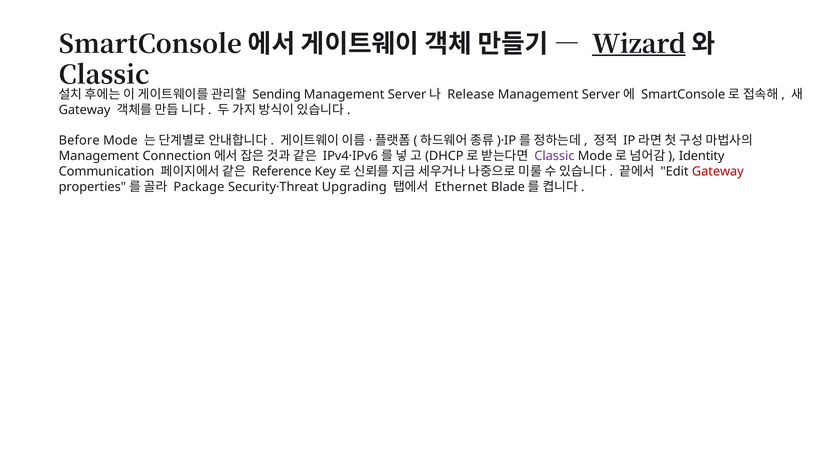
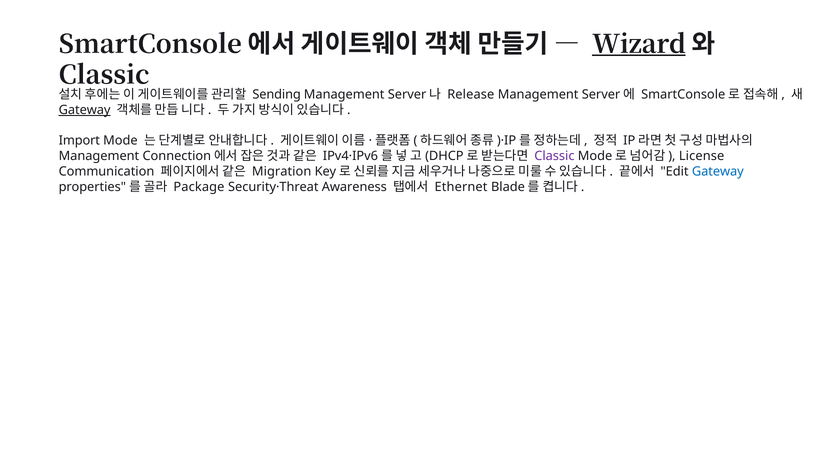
Gateway underline: none -> present (85, 110)
Before: Before -> Import (79, 141)
Identity: Identity -> License (702, 156)
Reference: Reference -> Migration (282, 171)
Gateway colour: red -> blue (718, 171)
Upgrading: Upgrading -> Awareness (354, 187)
